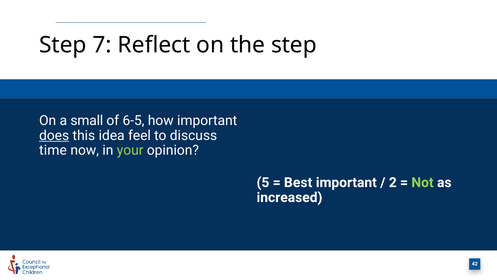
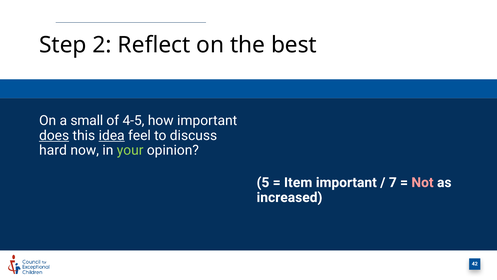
7: 7 -> 2 (102, 45)
the step: step -> best (294, 45)
6-5: 6-5 -> 4-5 (133, 120)
idea underline: none -> present (112, 135)
time: time -> hard (53, 150)
Best: Best -> Item (298, 182)
2: 2 -> 7 (393, 182)
Not colour: light green -> pink (422, 182)
